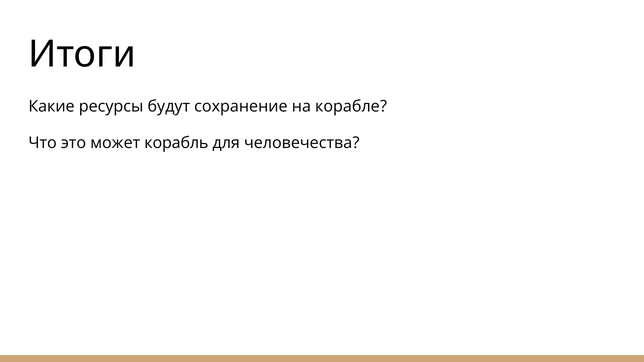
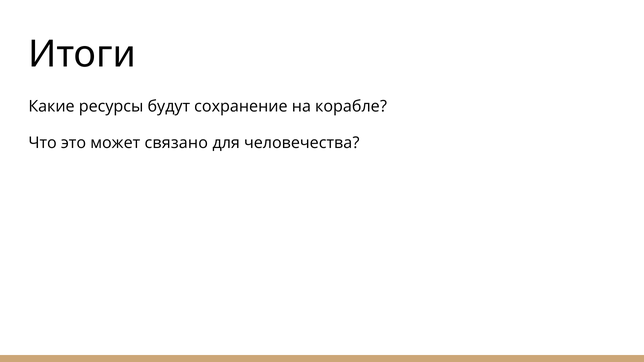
корабль: корабль -> связано (176, 143)
